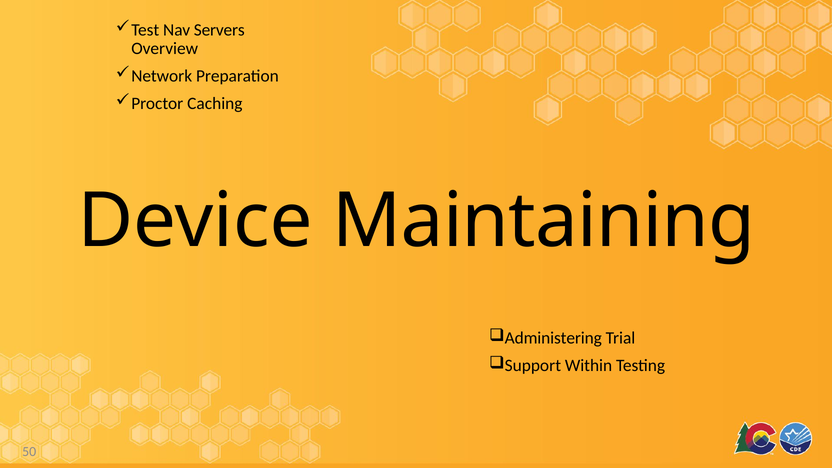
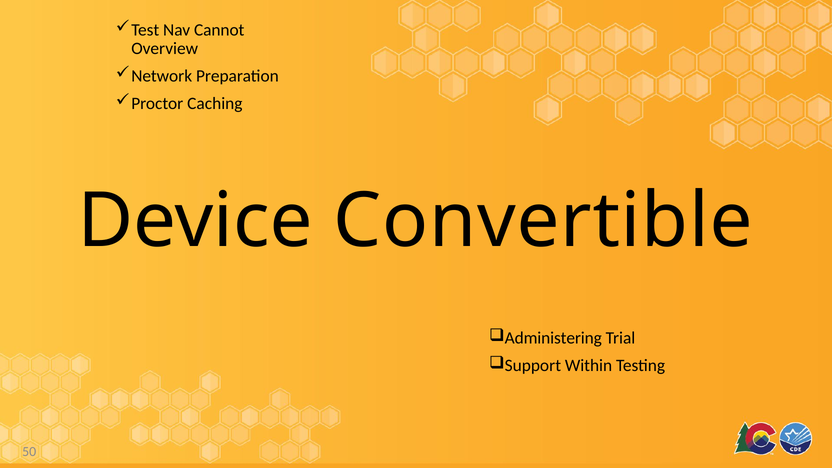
Servers: Servers -> Cannot (219, 30)
Maintaining: Maintaining -> Convertible (543, 221)
